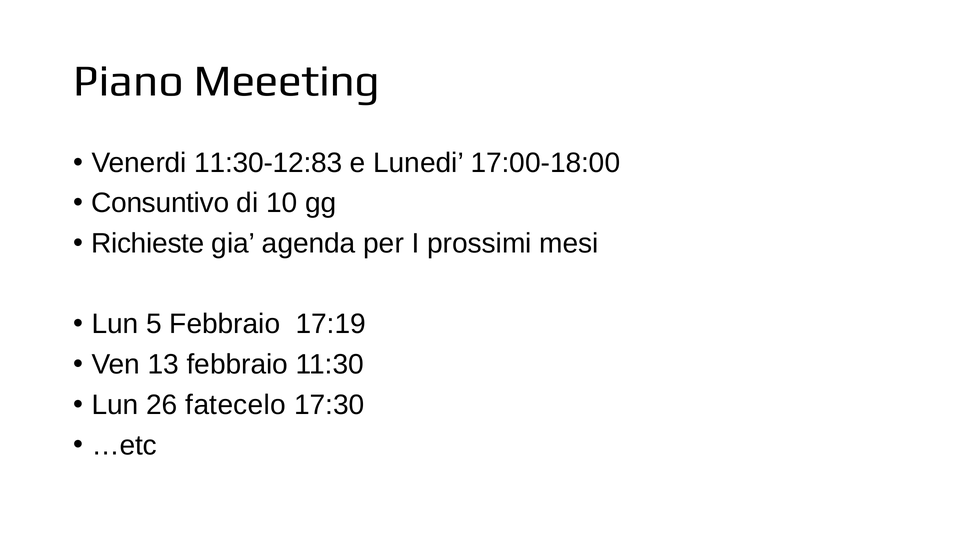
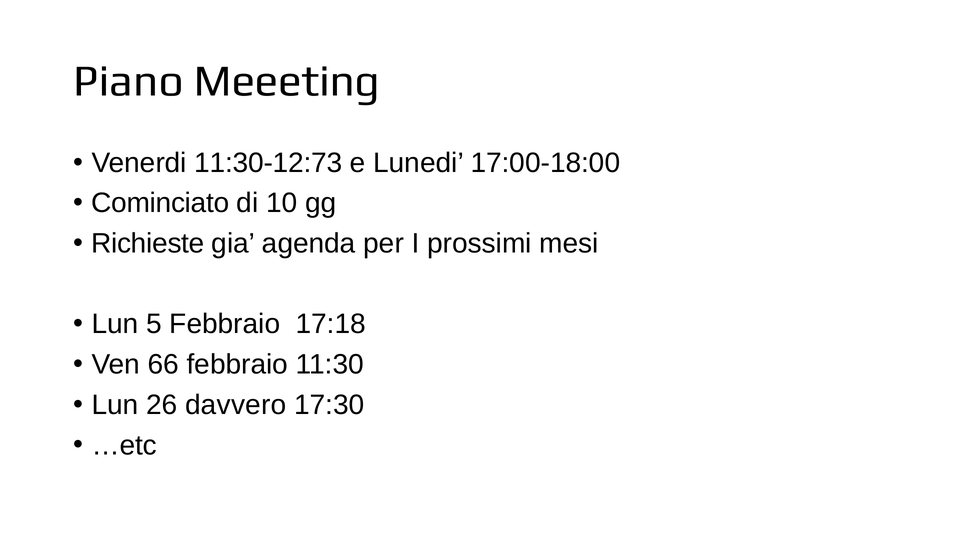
11:30-12:83: 11:30-12:83 -> 11:30-12:73 (268, 163)
Consuntivo: Consuntivo -> Cominciato (160, 203)
17:19: 17:19 -> 17:18 (331, 324)
13: 13 -> 66 (163, 365)
fatecelo: fatecelo -> davvero (236, 405)
